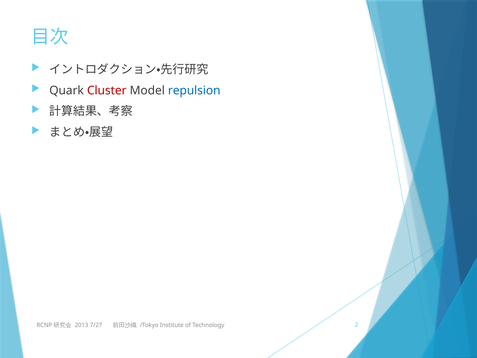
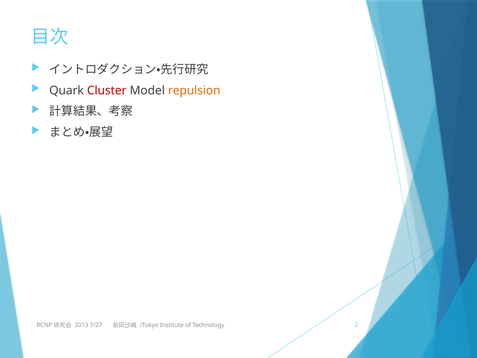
repulsion colour: blue -> orange (194, 90)
